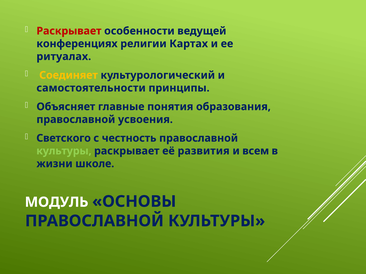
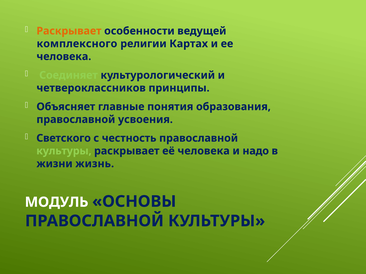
Раскрывает colour: red -> orange (69, 31)
конференциях: конференциях -> комплексного (77, 44)
ритуалах: ритуалах -> человека (64, 57)
Соединяет colour: yellow -> light green (69, 75)
самостоятельности: самостоятельности -> четвероклассников (91, 88)
её развития: развития -> человека (204, 151)
всем: всем -> надо (256, 151)
школе: школе -> жизнь (95, 164)
